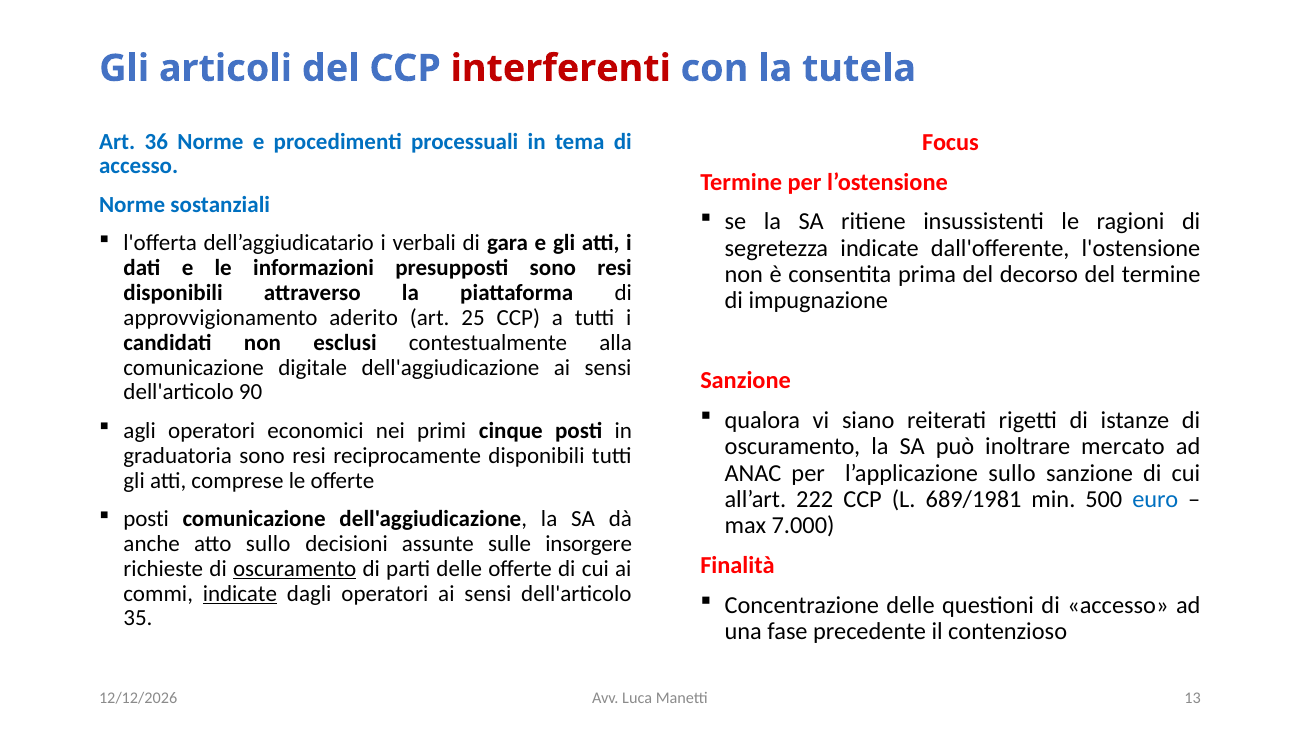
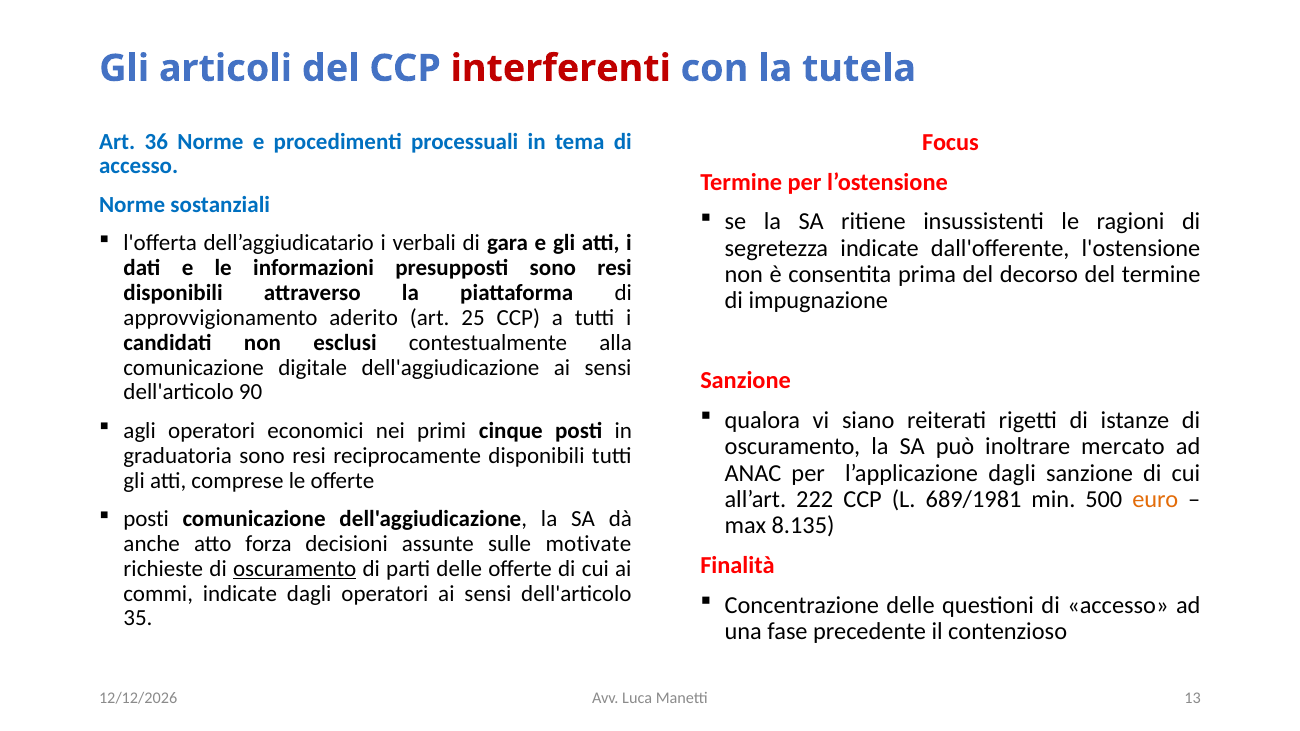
l’applicazione sullo: sullo -> dagli (1012, 473)
euro colour: blue -> orange (1155, 500)
7.000: 7.000 -> 8.135 (803, 526)
atto sullo: sullo -> forza (268, 544)
insorgere: insorgere -> motivate (588, 544)
indicate underline: present -> none (240, 594)
